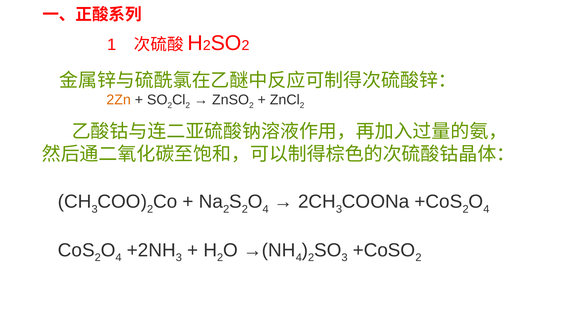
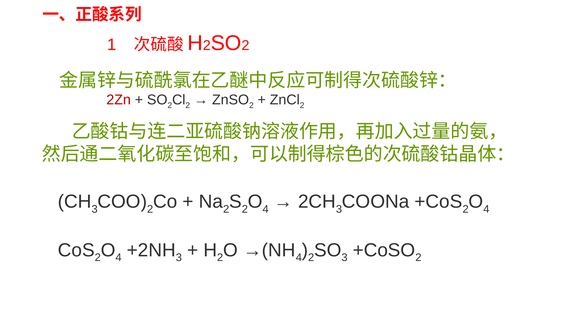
2Zn colour: orange -> red (119, 100)
